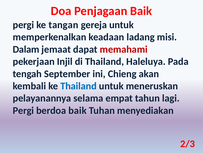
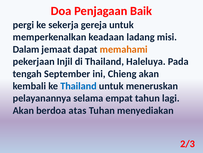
tangan: tangan -> sekerja (63, 25)
memahami colour: red -> orange (124, 49)
Pergi: Pergi -> Akan (23, 110)
berdoa baik: baik -> atas (78, 110)
